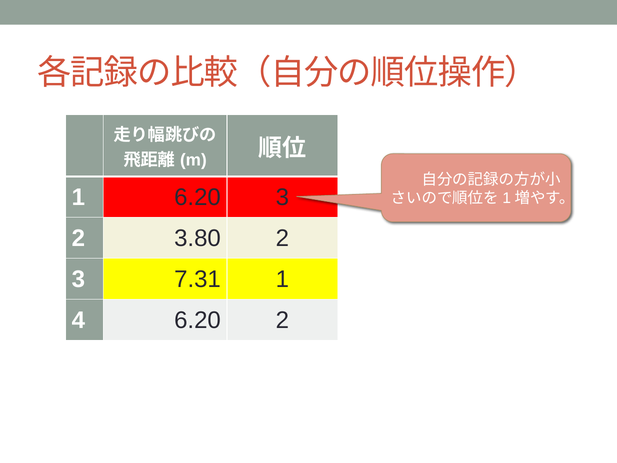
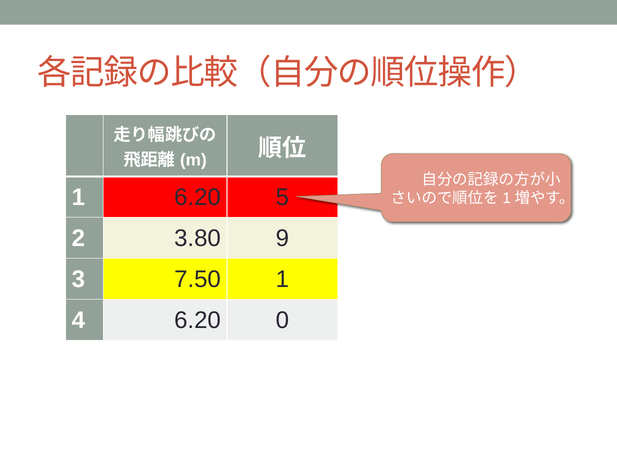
6.20 3: 3 -> 5 (282, 197)
3.80 2: 2 -> 9 (282, 238)
7.31: 7.31 -> 7.50 (198, 279)
6.20 2: 2 -> 0 (282, 320)
